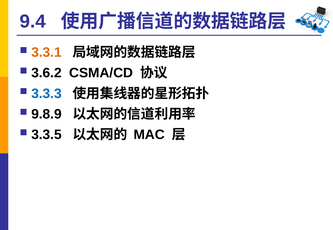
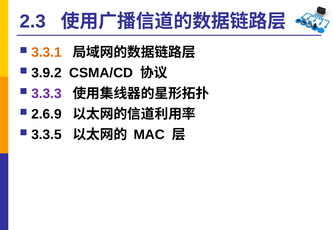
9.4: 9.4 -> 2.3 (33, 21)
3.6.2: 3.6.2 -> 3.9.2 (46, 73)
3.3.3 colour: blue -> purple (46, 94)
9.8.9: 9.8.9 -> 2.6.9 (46, 114)
